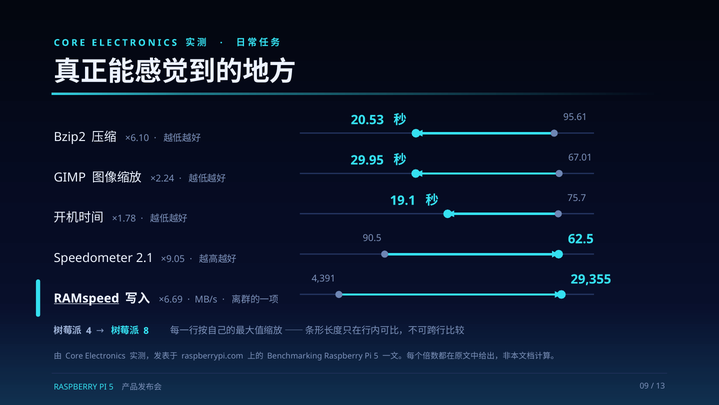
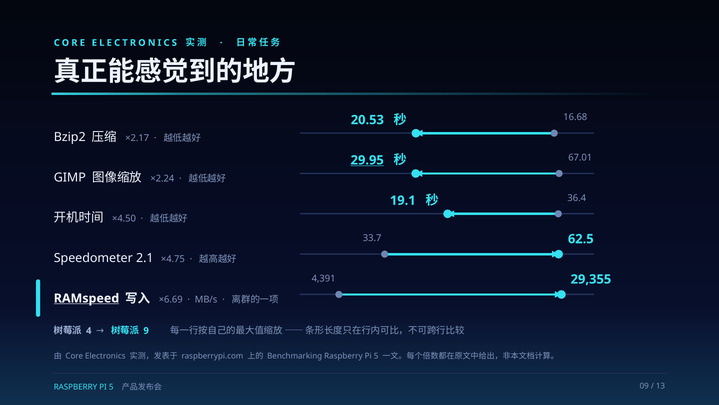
95.61: 95.61 -> 16.68 (575, 117)
×6.10: ×6.10 -> ×2.17 (137, 138)
29.95 underline: none -> present (367, 160)
75.7: 75.7 -> 36.4 (577, 198)
×1.78: ×1.78 -> ×4.50 (124, 218)
90.5: 90.5 -> 33.7 (372, 238)
×9.05: ×9.05 -> ×4.75 (173, 259)
8: 8 -> 9 (146, 330)
